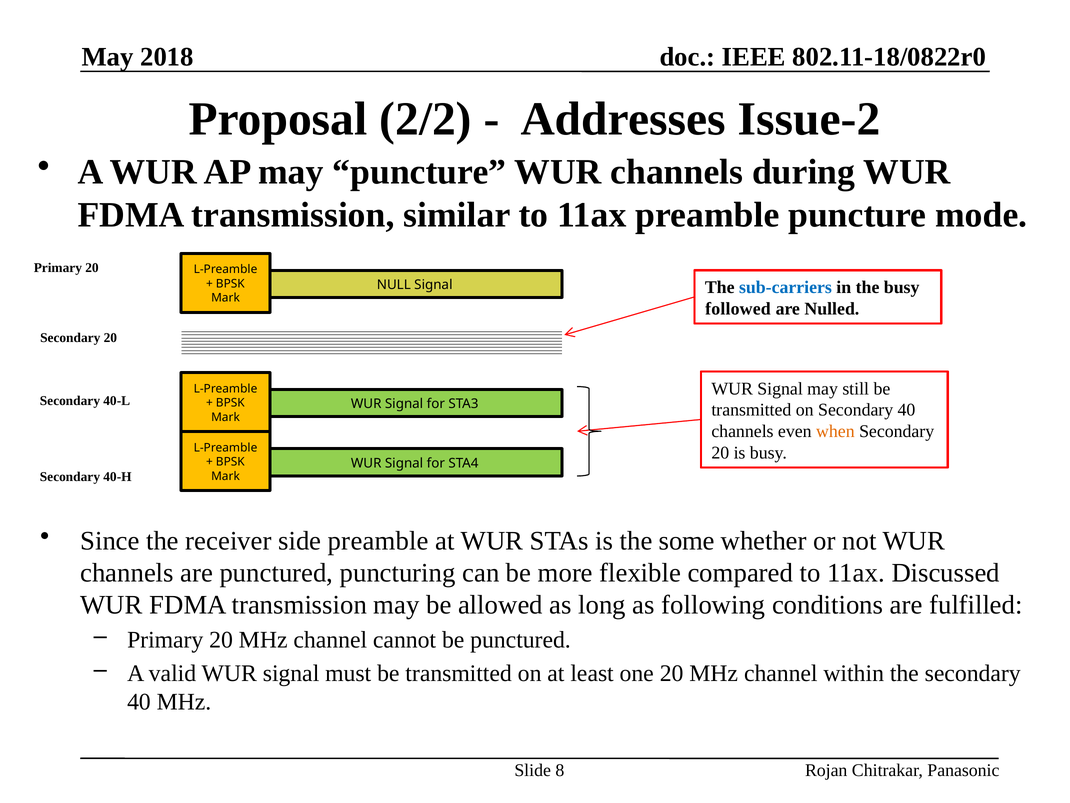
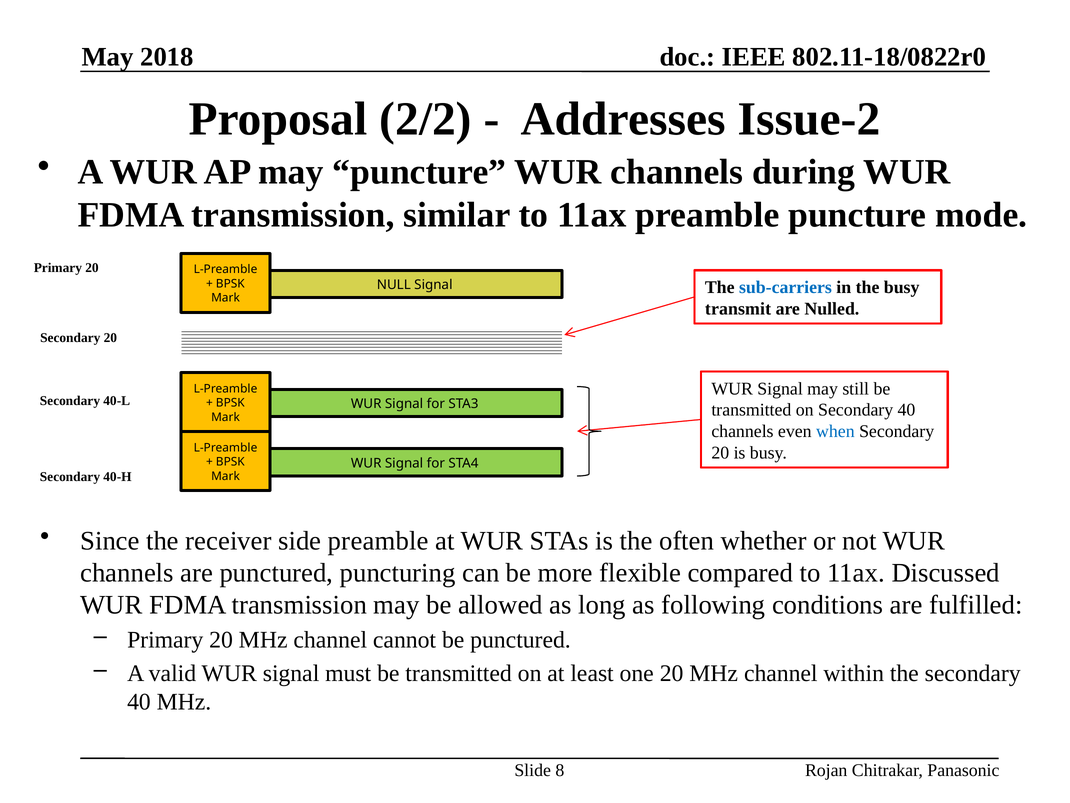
followed: followed -> transmit (738, 309)
when colour: orange -> blue (835, 431)
some: some -> often (687, 540)
